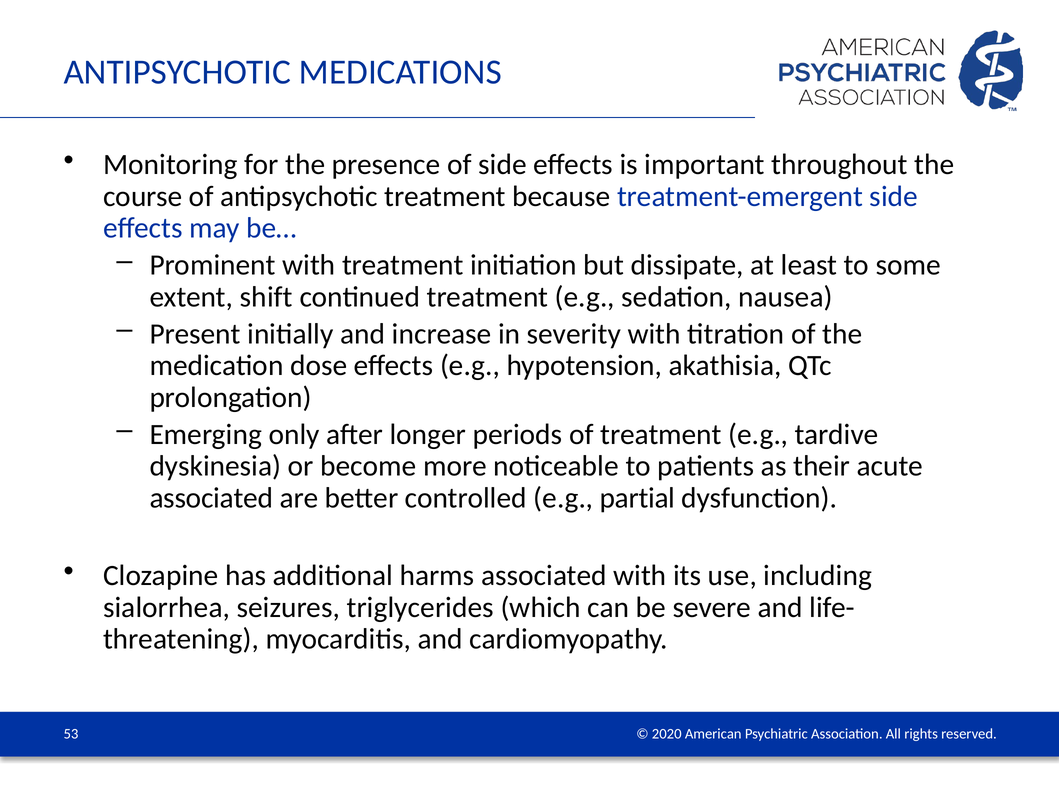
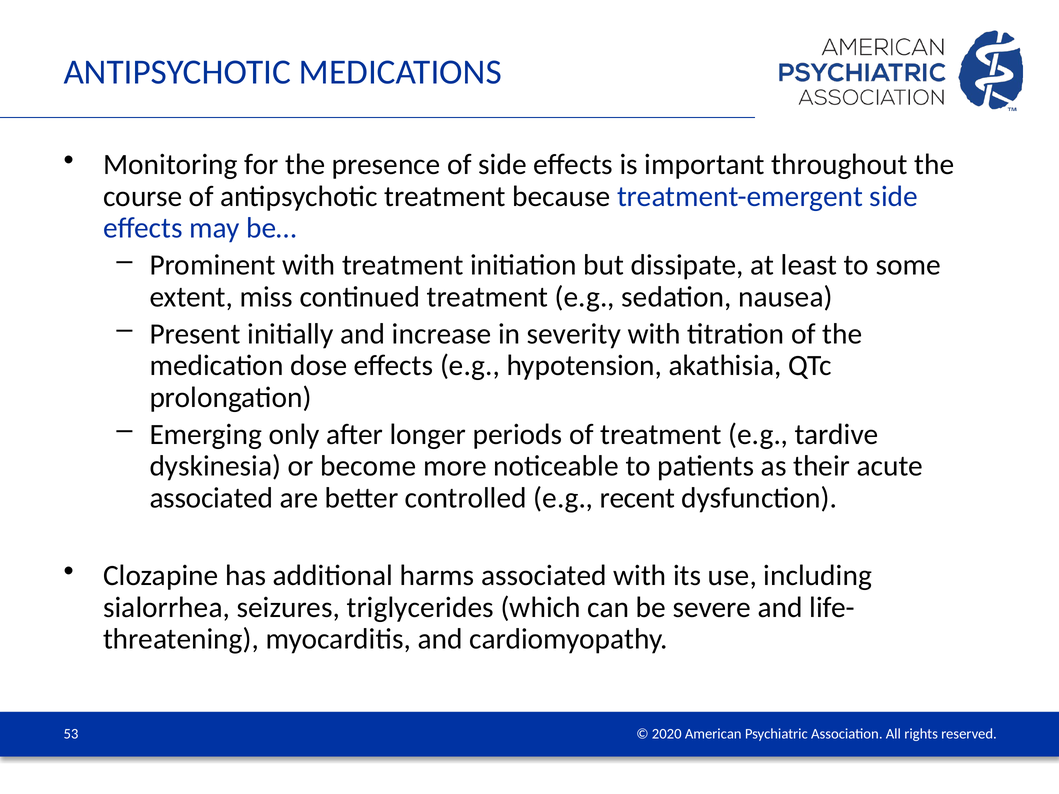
shift: shift -> miss (266, 297)
partial: partial -> recent (637, 498)
